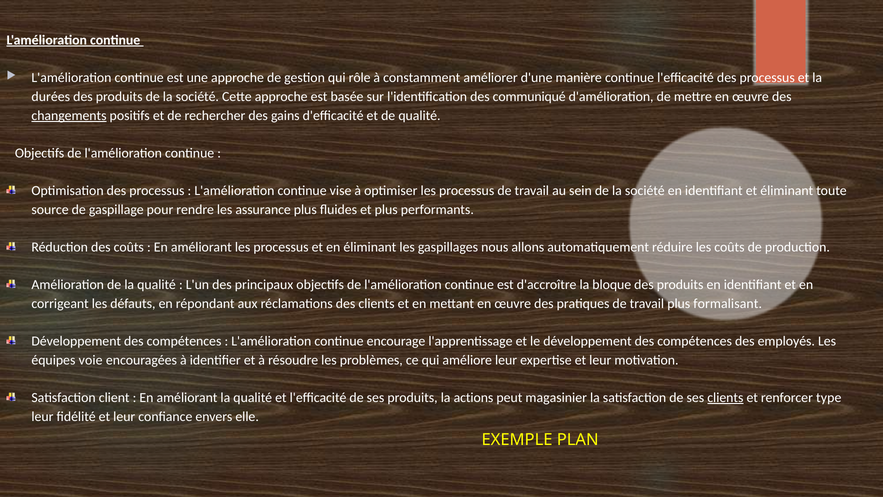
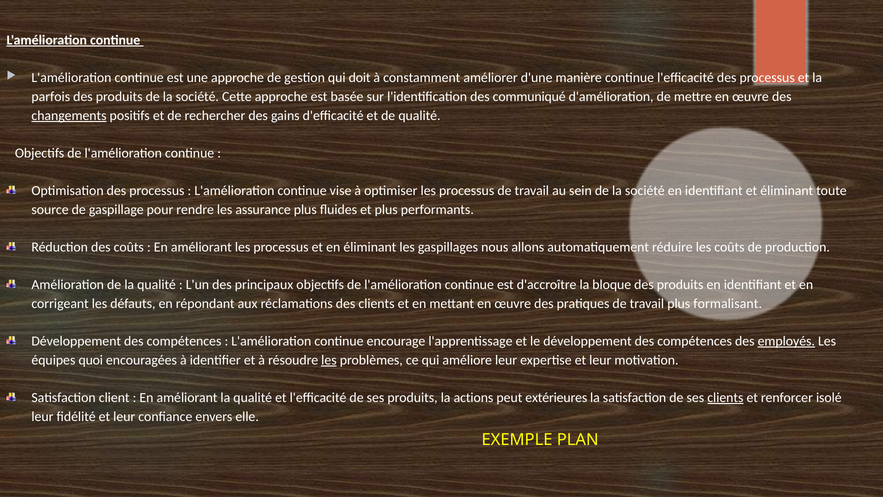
rôle: rôle -> doit (360, 77)
durées: durées -> parfois (51, 96)
employés underline: none -> present (786, 341)
voie: voie -> quoi (91, 360)
les underline: none -> present (329, 360)
magasinier: magasinier -> extérieures (556, 397)
type: type -> isolé (829, 397)
